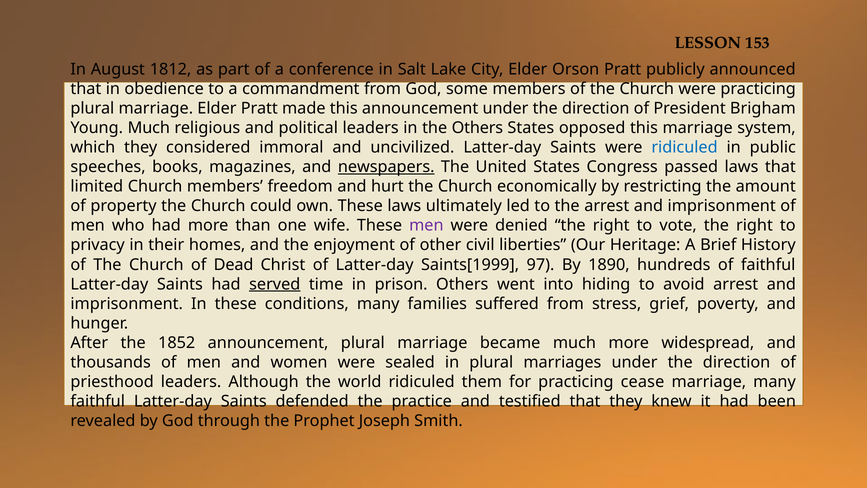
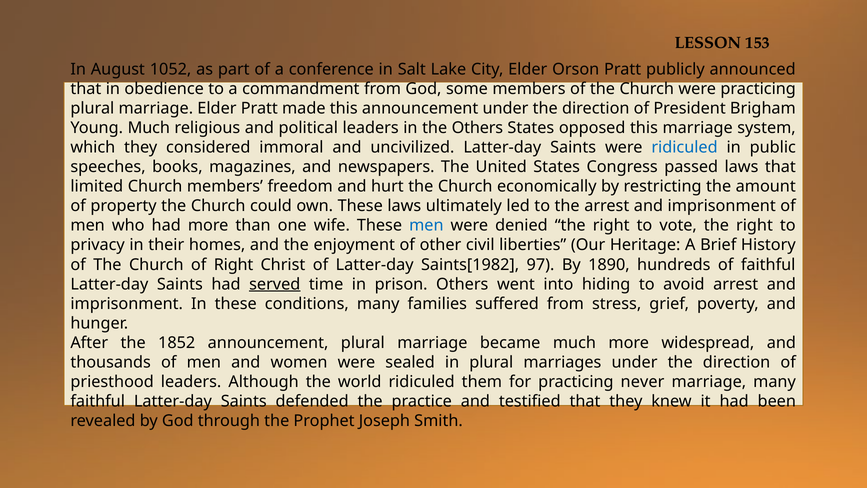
1812: 1812 -> 1052 (171, 69)
newspapers underline: present -> none (386, 167)
men colour: purple -> blue (426, 225)
of Dead: Dead -> Right (234, 264)
Saints[1999: Saints[1999 -> Saints[1982 (470, 264)
cease: cease -> never (643, 382)
